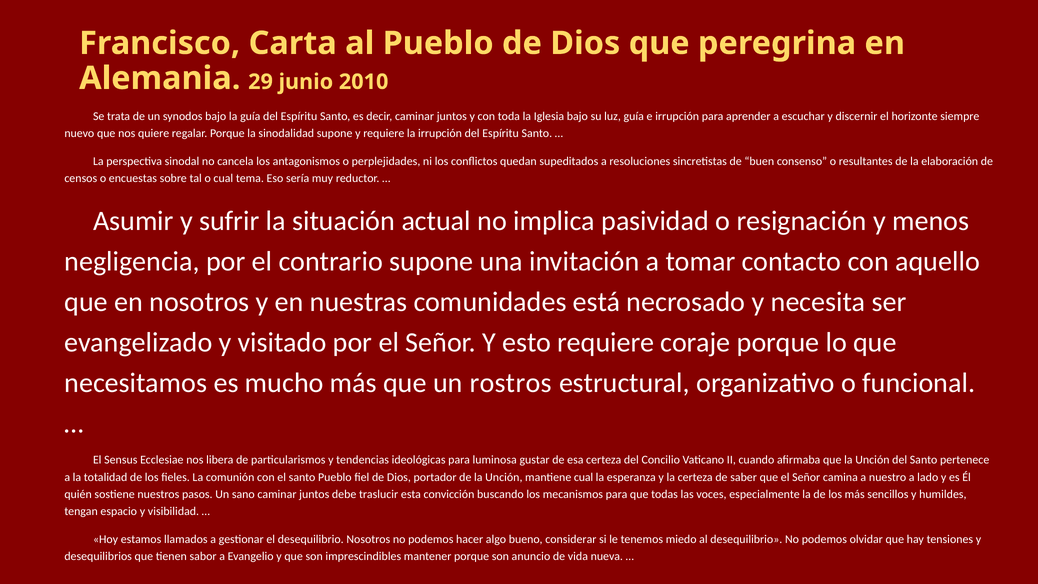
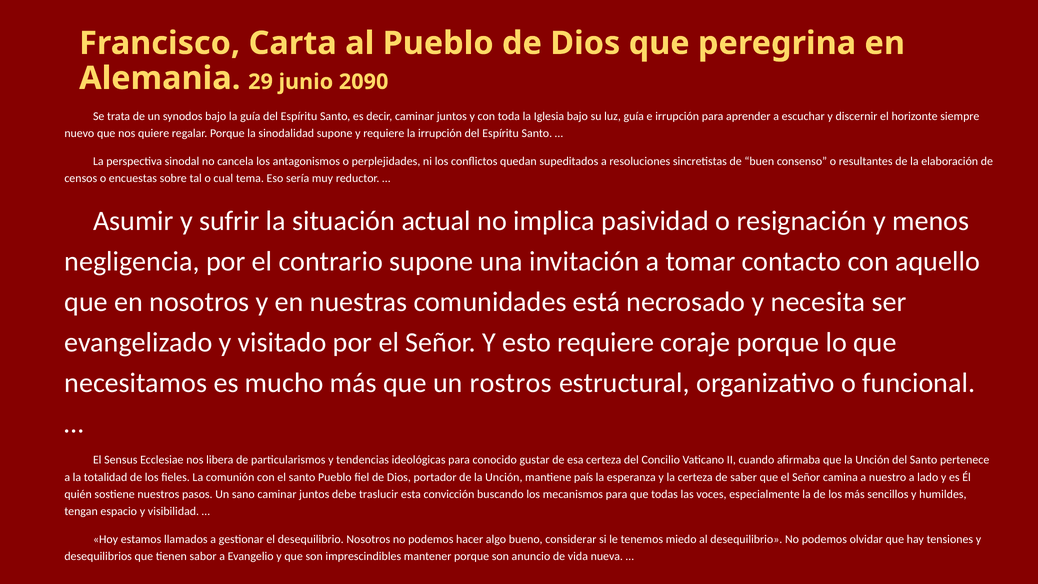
2010: 2010 -> 2090 (364, 82)
luminosa: luminosa -> conocido (495, 460)
mantiene cual: cual -> país (584, 477)
